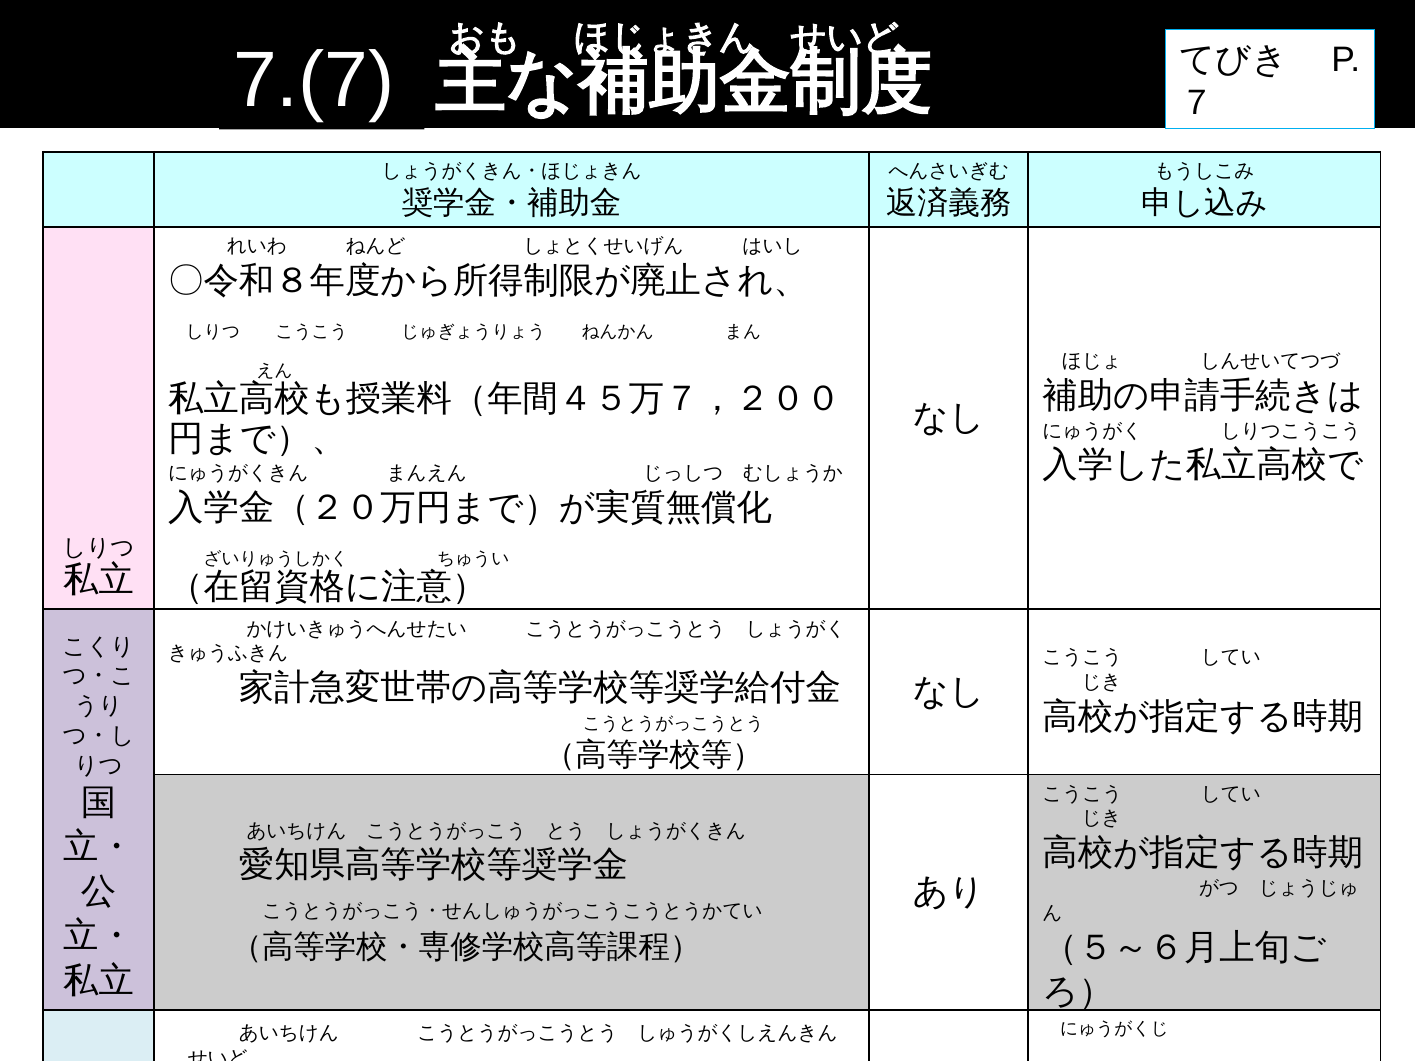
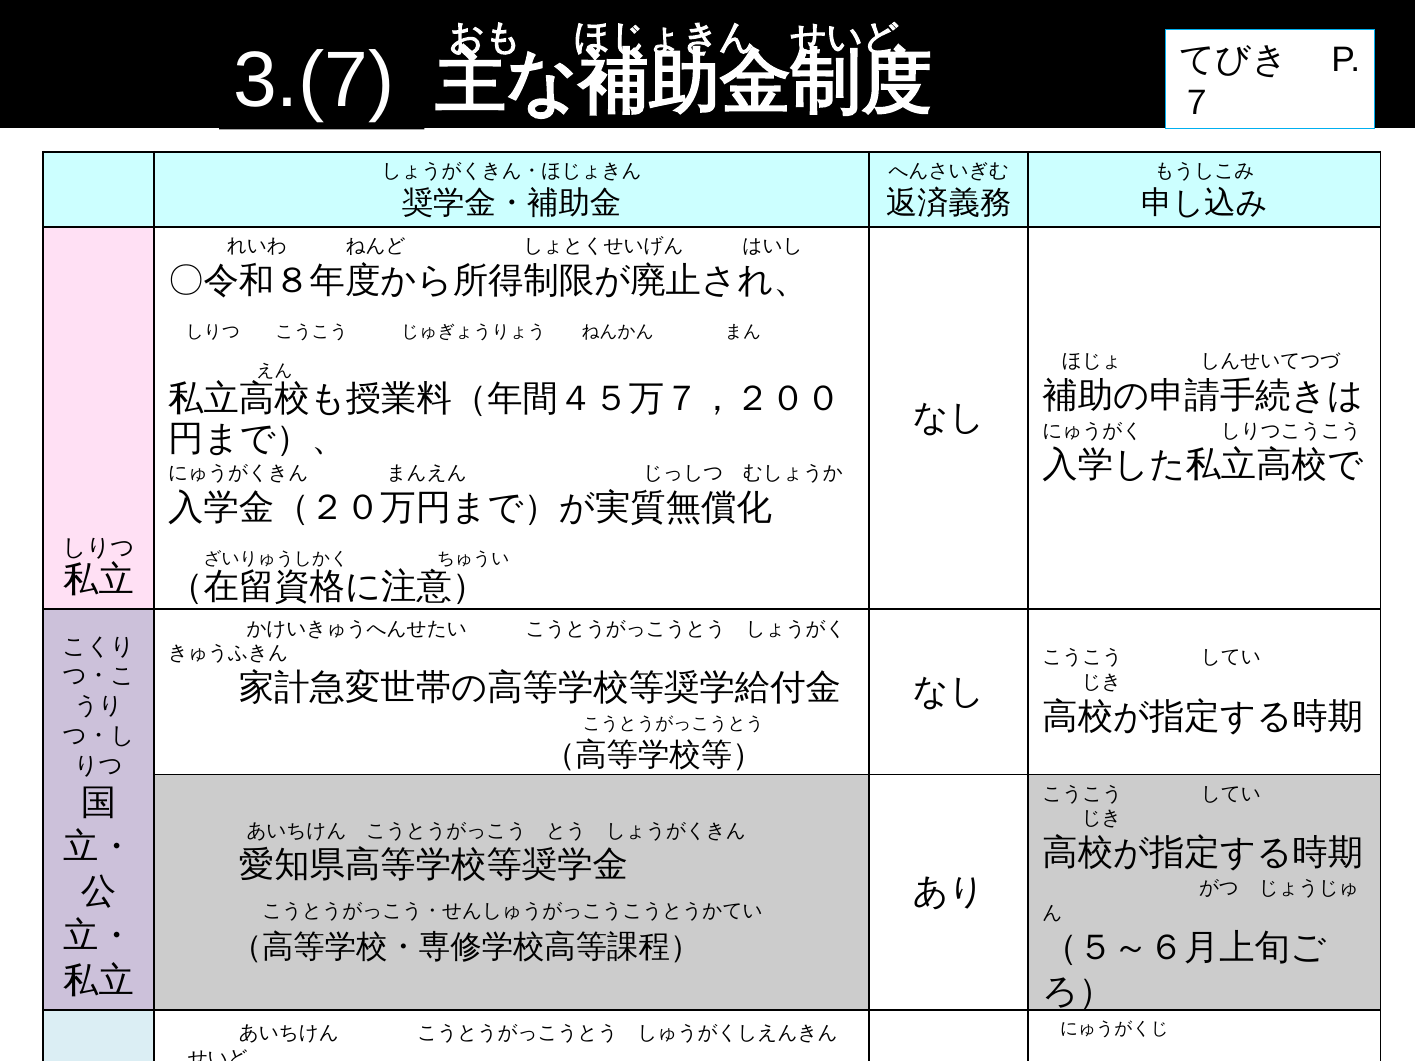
7.(7: 7.(7 -> 3.(7 (314, 81)
